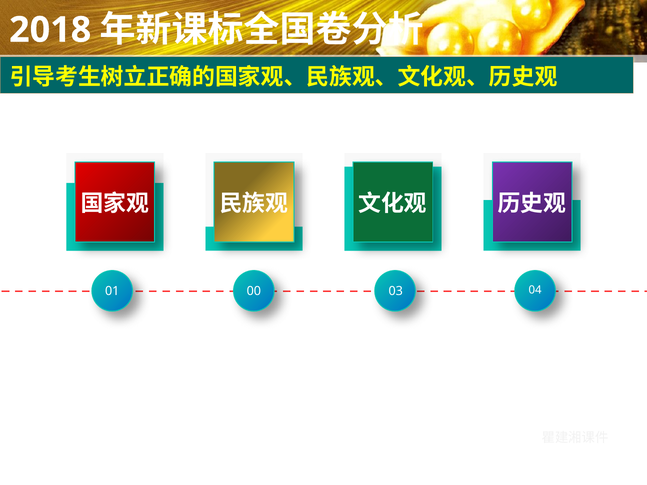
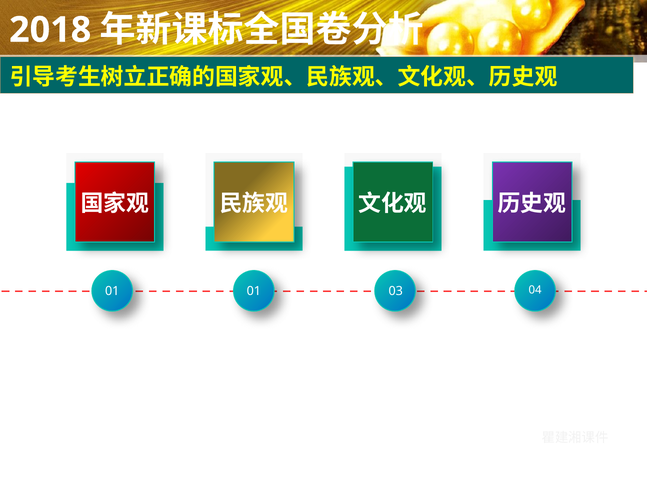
01 00: 00 -> 01 (254, 291)
